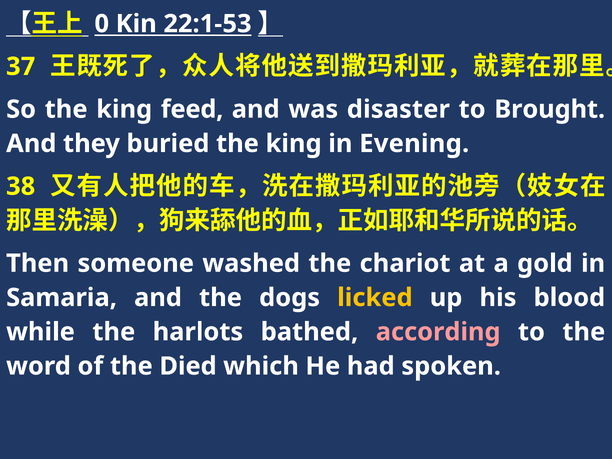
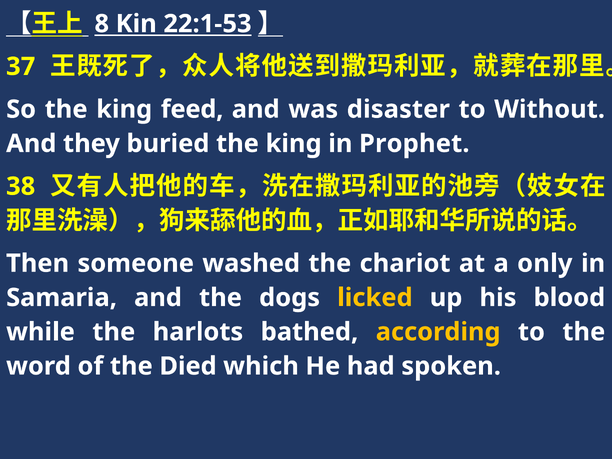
0: 0 -> 8 (102, 24)
Brought: Brought -> Without (550, 109)
Evening: Evening -> Prophet (414, 144)
gold: gold -> only (545, 263)
according colour: pink -> yellow (438, 332)
